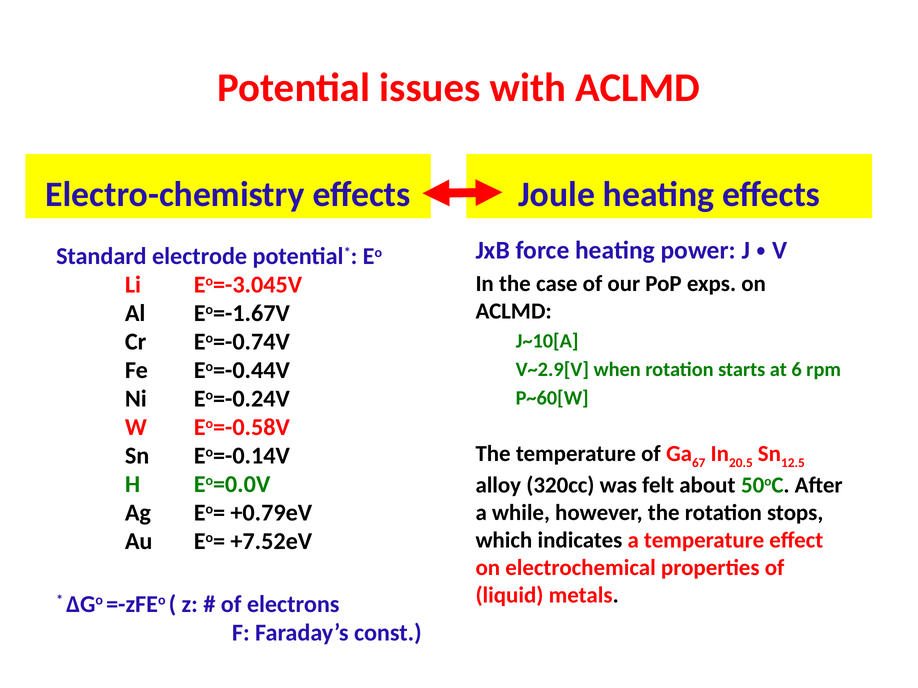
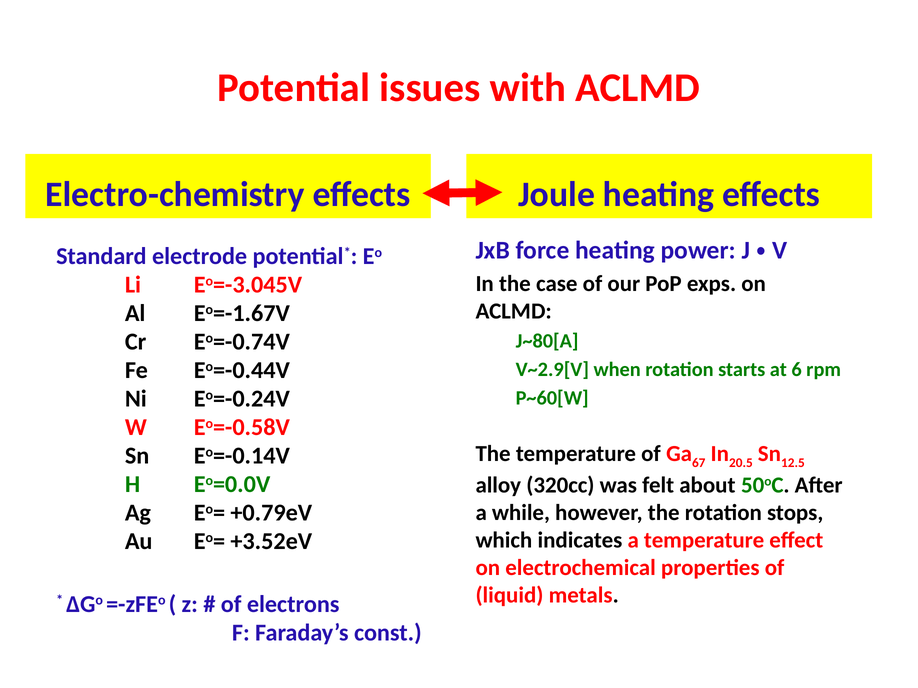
J~10[A: J~10[A -> J~80[A (547, 341)
+7.52eV: +7.52eV -> +3.52eV (271, 542)
